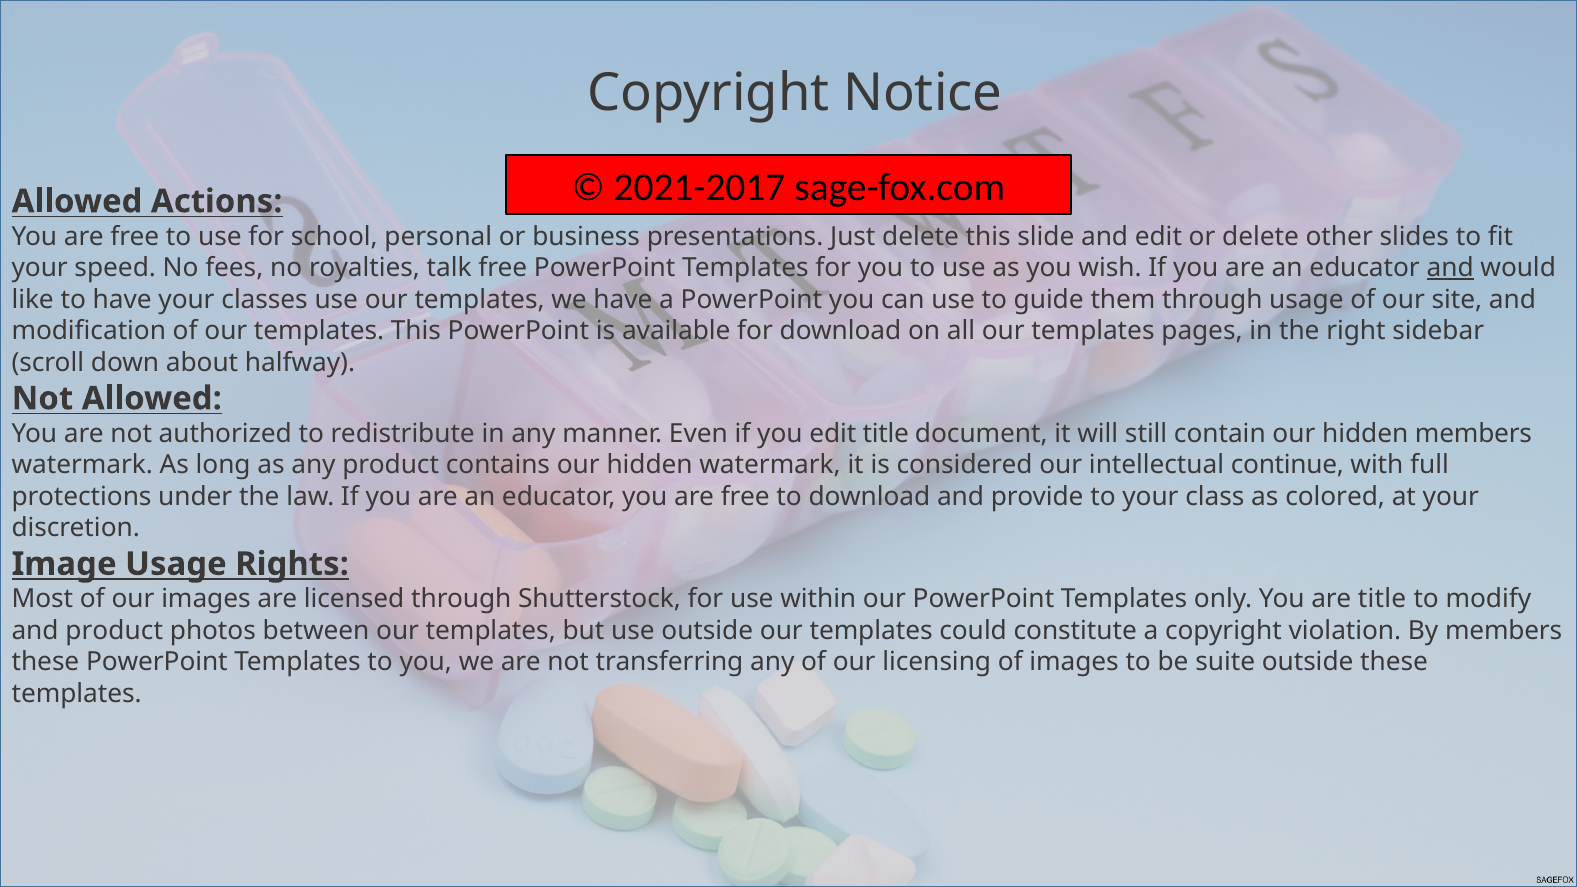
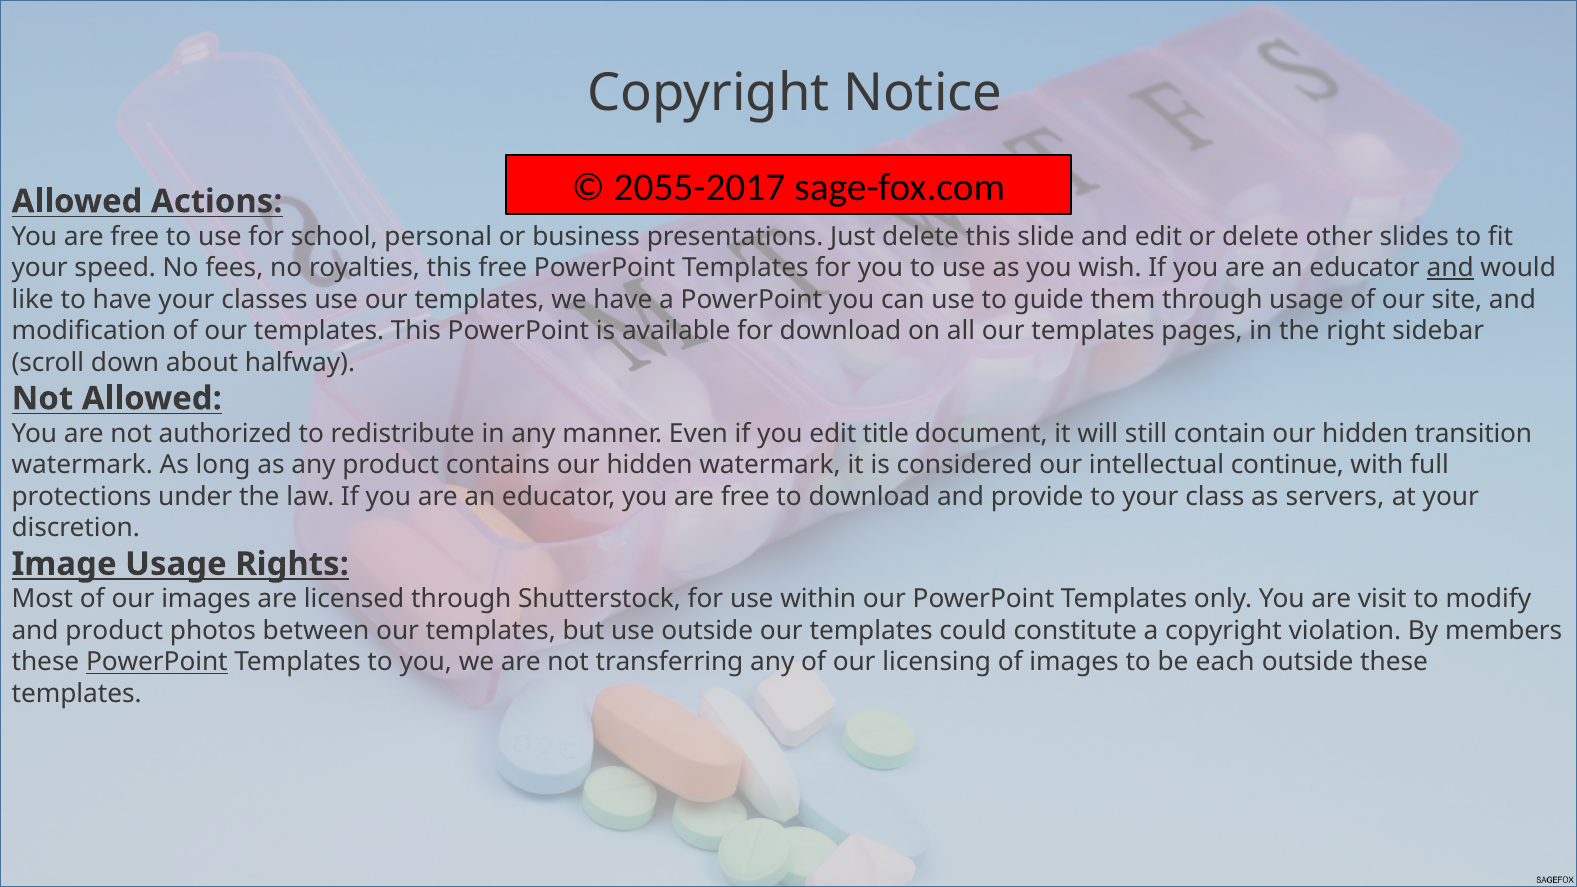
2021-2017: 2021-2017 -> 2055-2017 (699, 187)
royalties talk: talk -> this (449, 268)
hidden members: members -> transition (1474, 434)
colored: colored -> servers (1335, 497)
are title: title -> visit (1382, 599)
PowerPoint underline: none -> present (157, 662)
suite: suite -> each (1225, 662)
